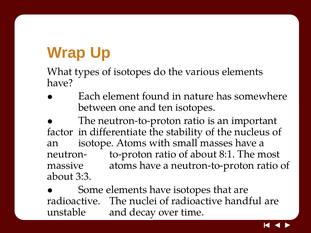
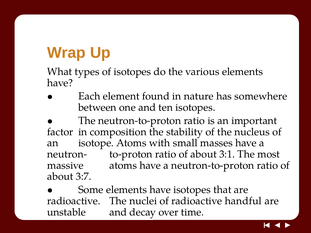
differentiate: differentiate -> composition (118, 132)
8:1: 8:1 -> 3:1 (227, 154)
3:3: 3:3 -> 3:7 (84, 177)
